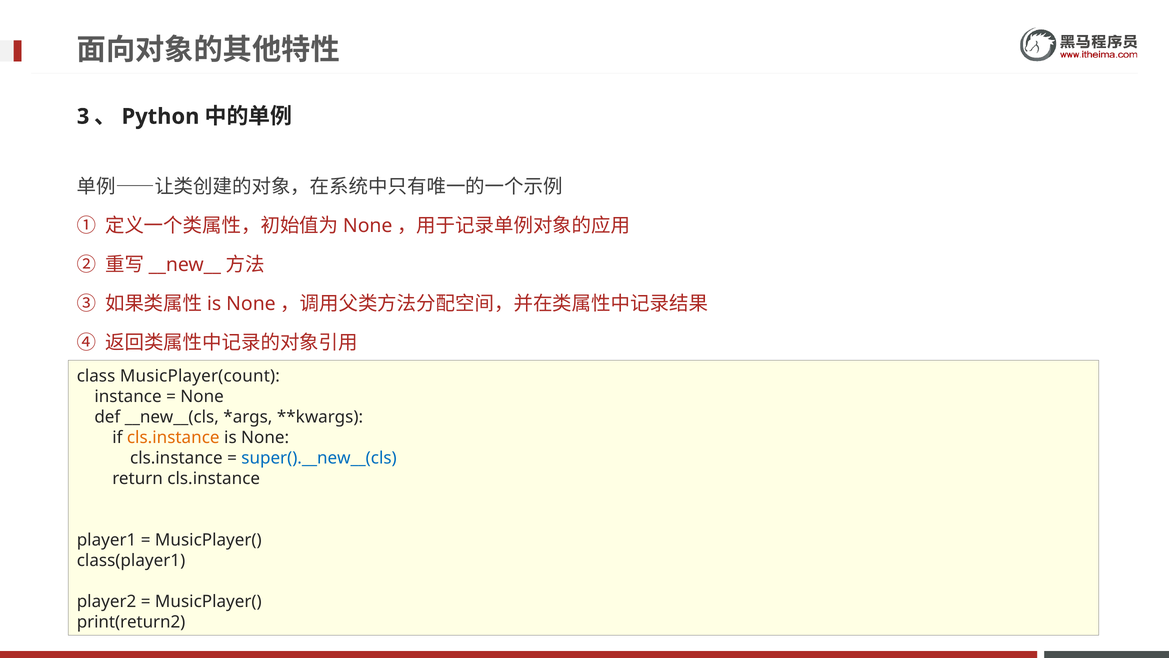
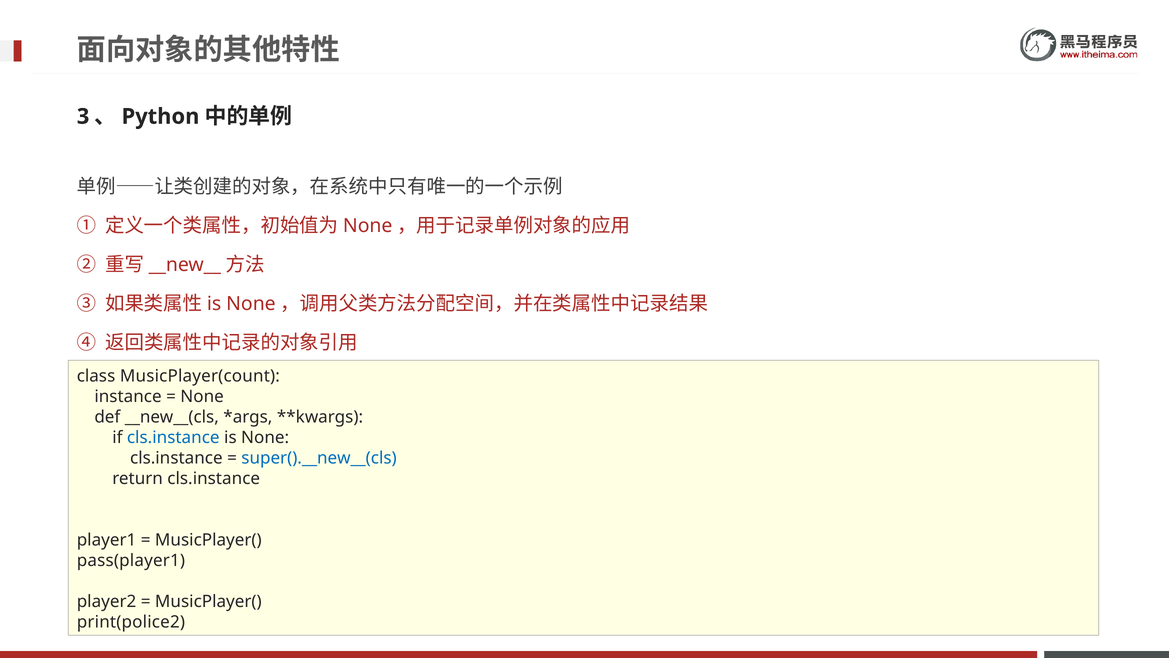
cls.instance colour: orange -> blue (173, 437)
class(player1: class(player1 -> pass(player1 (131, 560)
print(return2: print(return2 -> print(police2 (131, 621)
